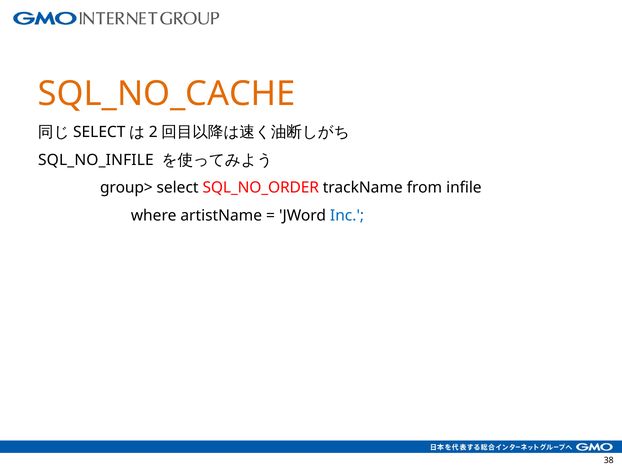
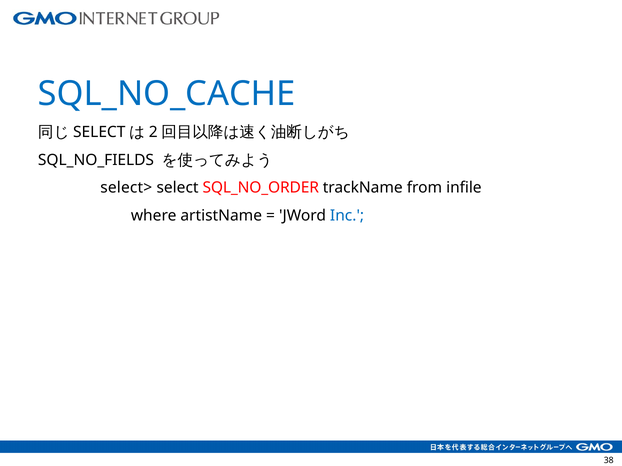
SQL_NO_CACHE colour: orange -> blue (167, 94)
SQL_NO_INFILE: SQL_NO_INFILE -> SQL_NO_FIELDS (96, 160)
group>: group> -> select> (126, 188)
